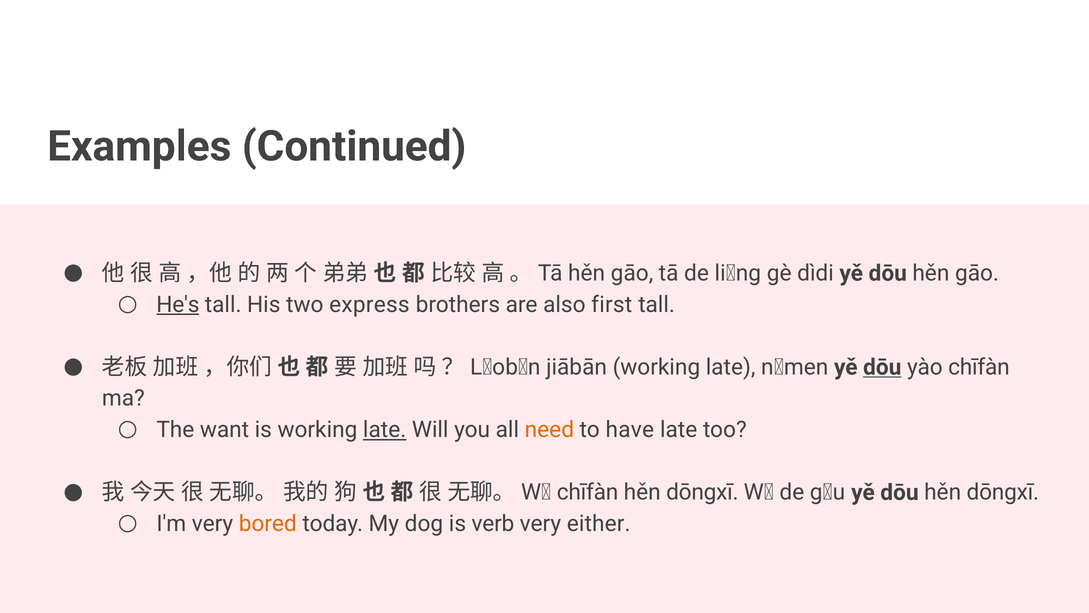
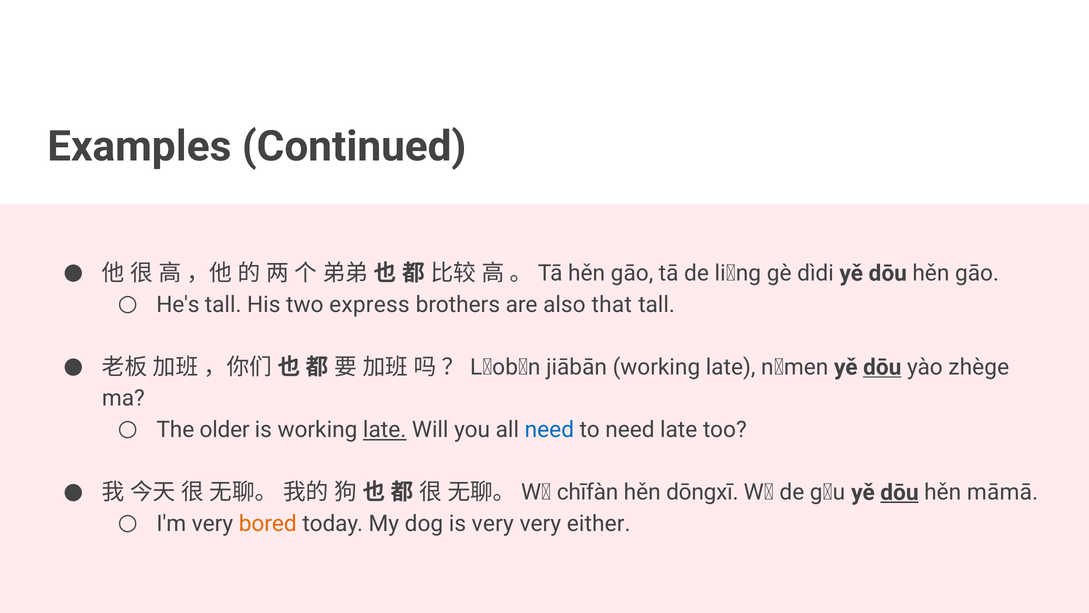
He's underline: present -> none (178, 304)
first: first -> that (612, 304)
yào chīfàn: chīfàn -> zhège (979, 367)
want: want -> older (225, 430)
need colour: orange -> blue (549, 430)
to have: have -> need (630, 430)
dōu underline: none -> present (899, 492)
dōngxī: dōngxī -> māmā (1003, 492)
is verb: verb -> very (493, 523)
